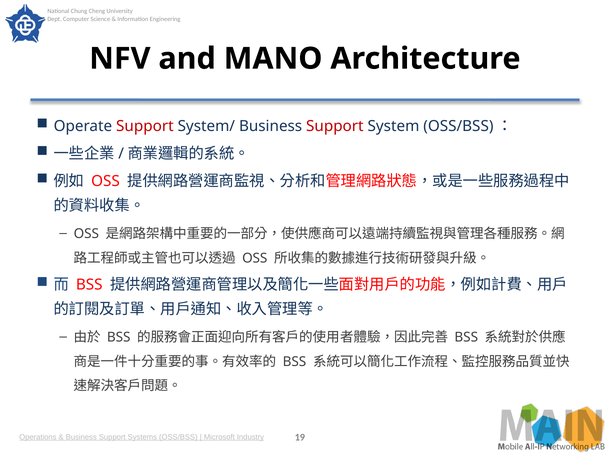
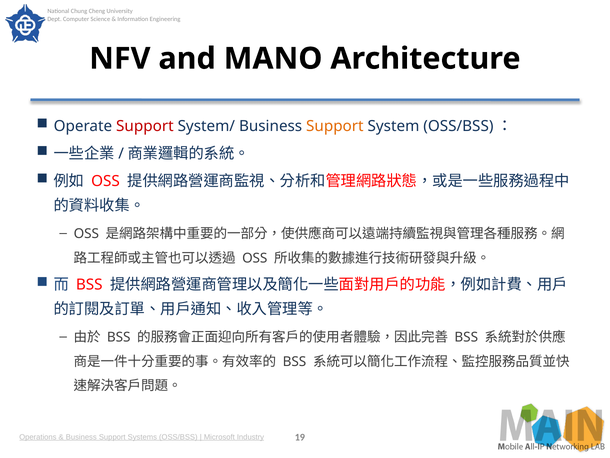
Support colour: red -> orange (335, 126)
